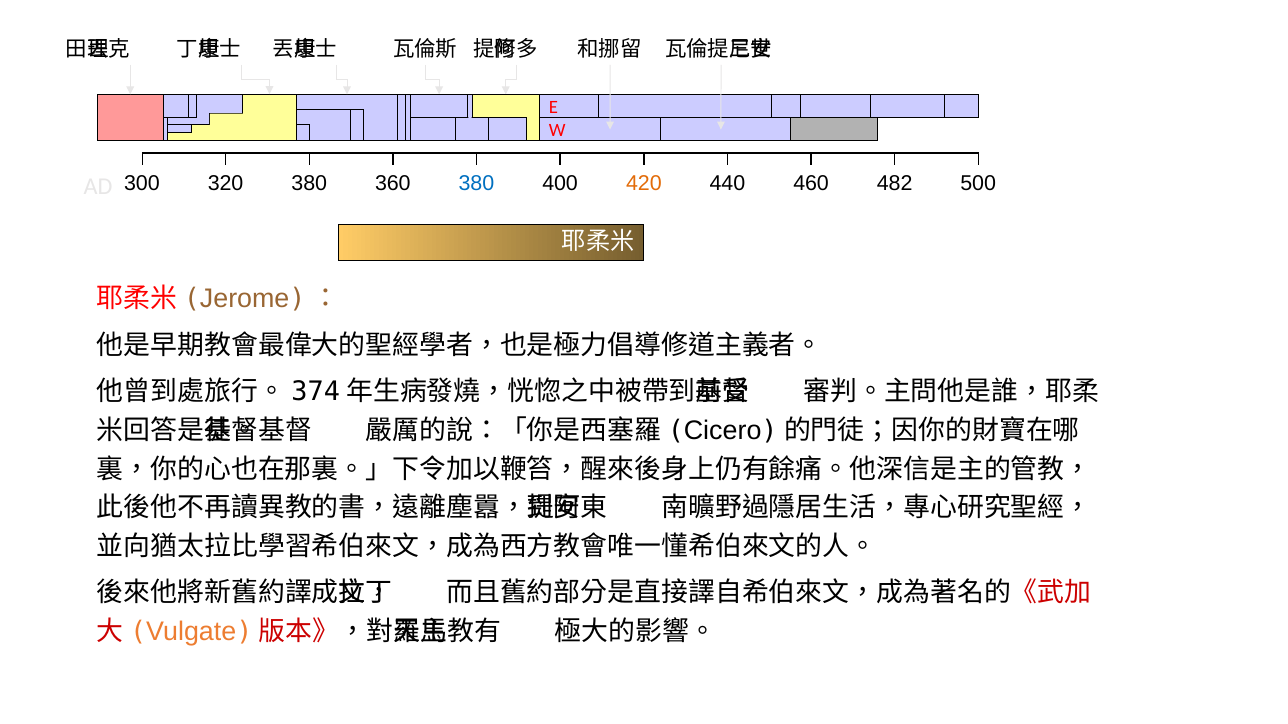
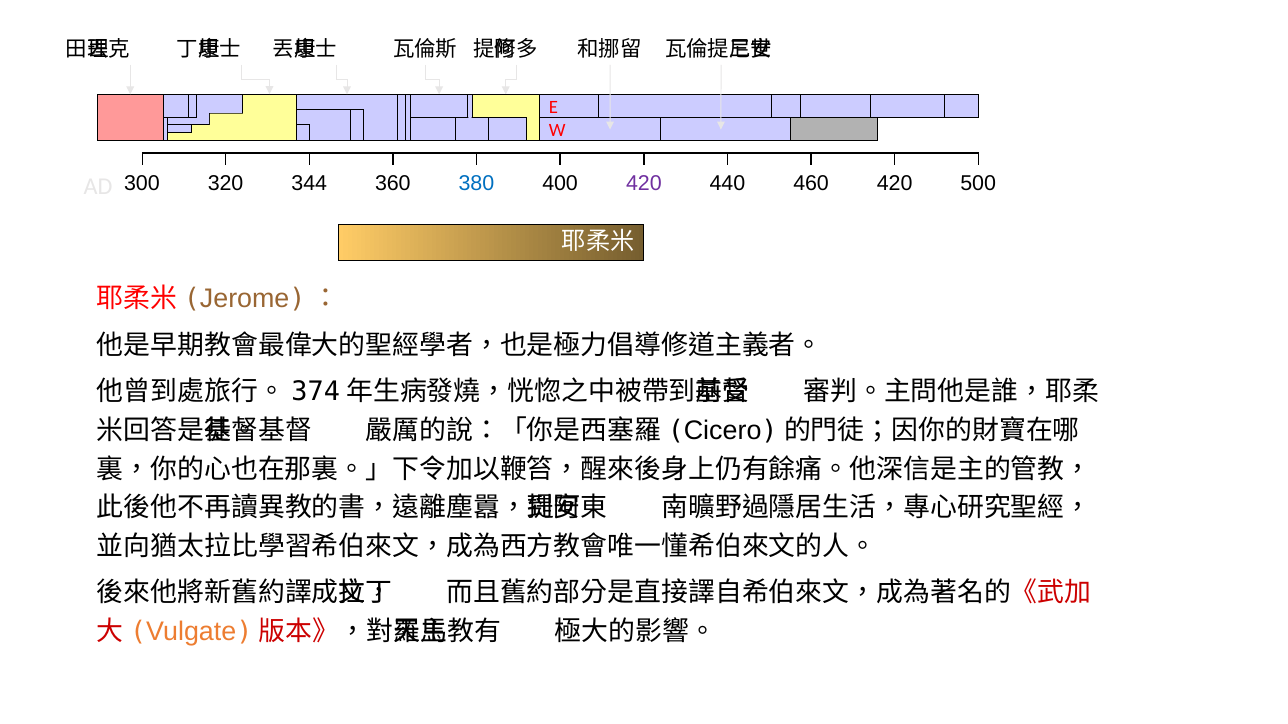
320 380: 380 -> 344 (309, 183)
420 colour: orange -> purple (644, 183)
460 482: 482 -> 420 (895, 183)
